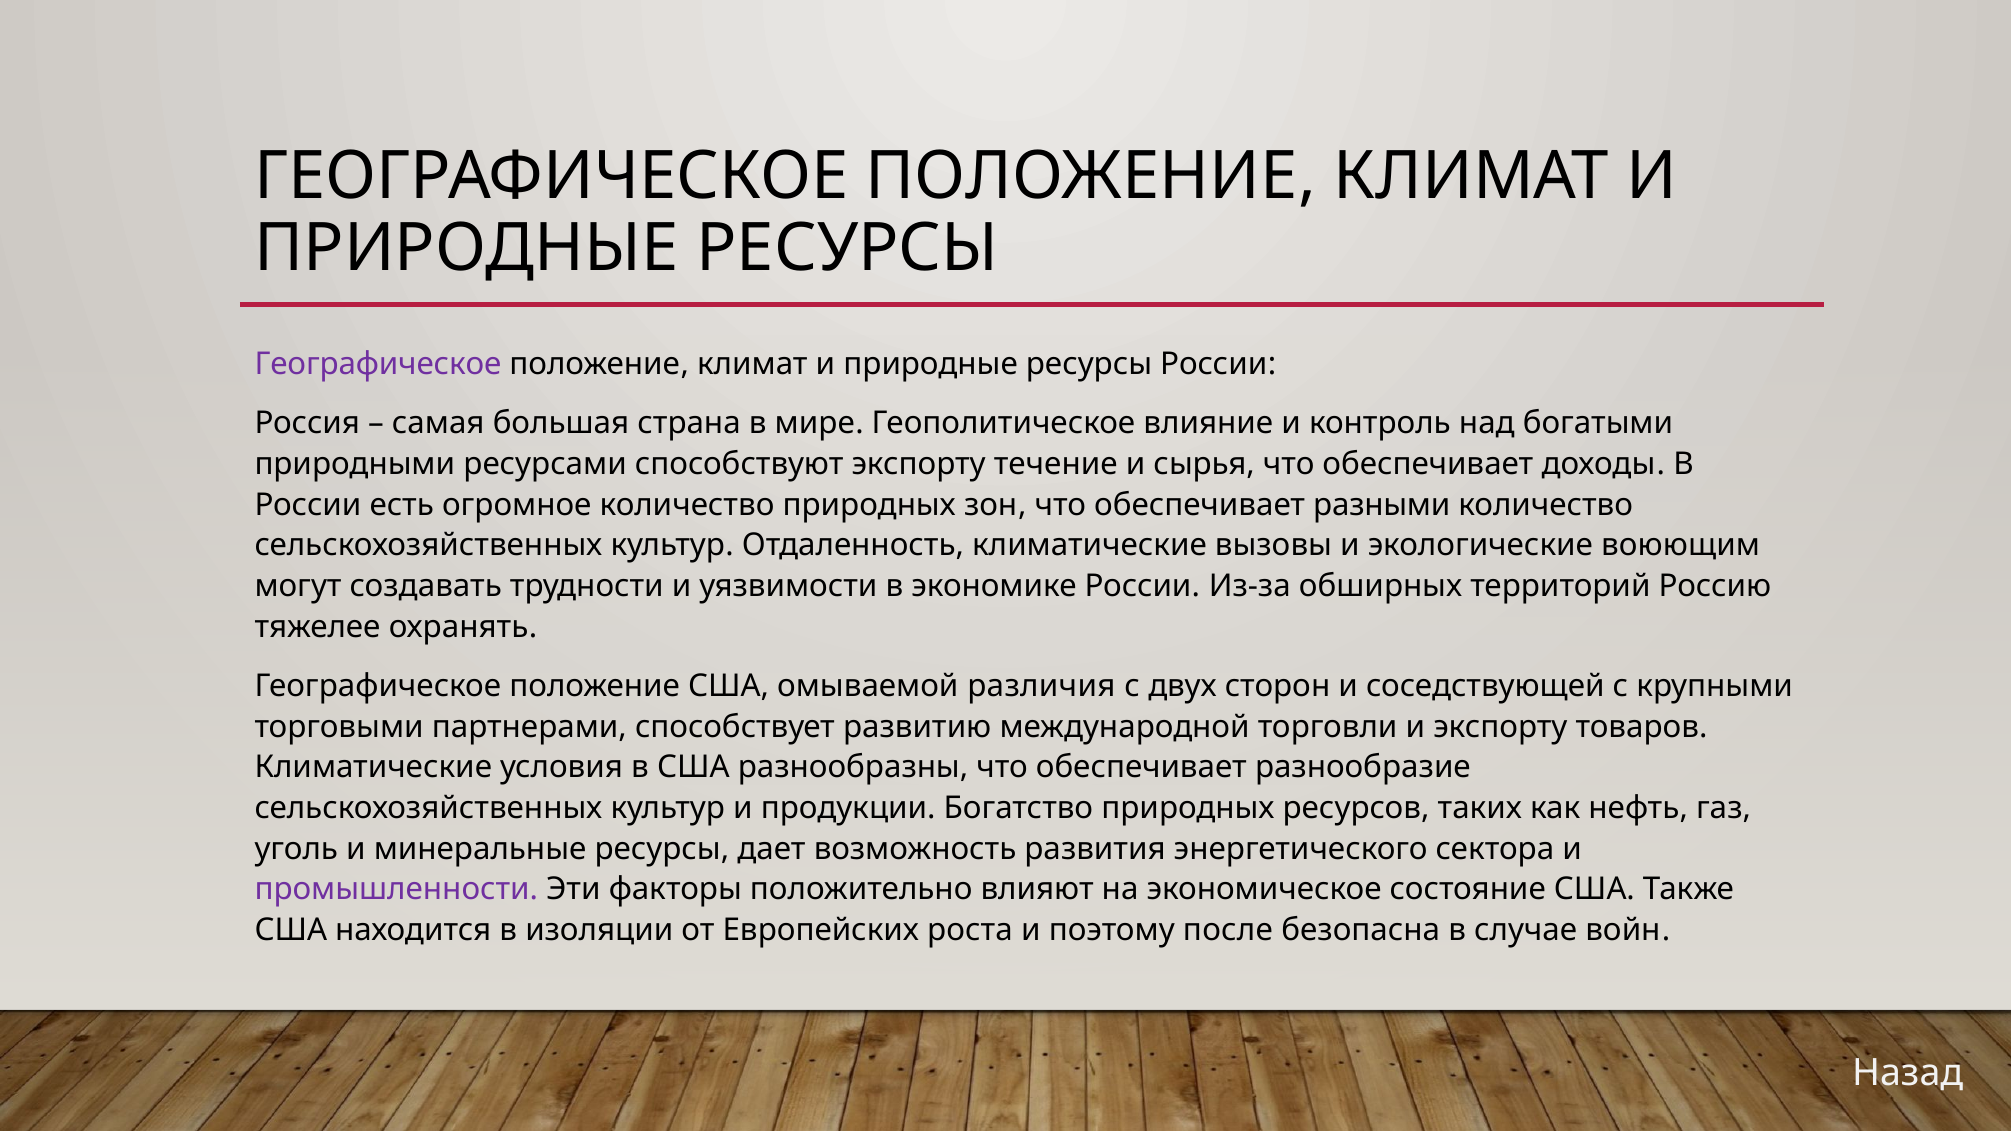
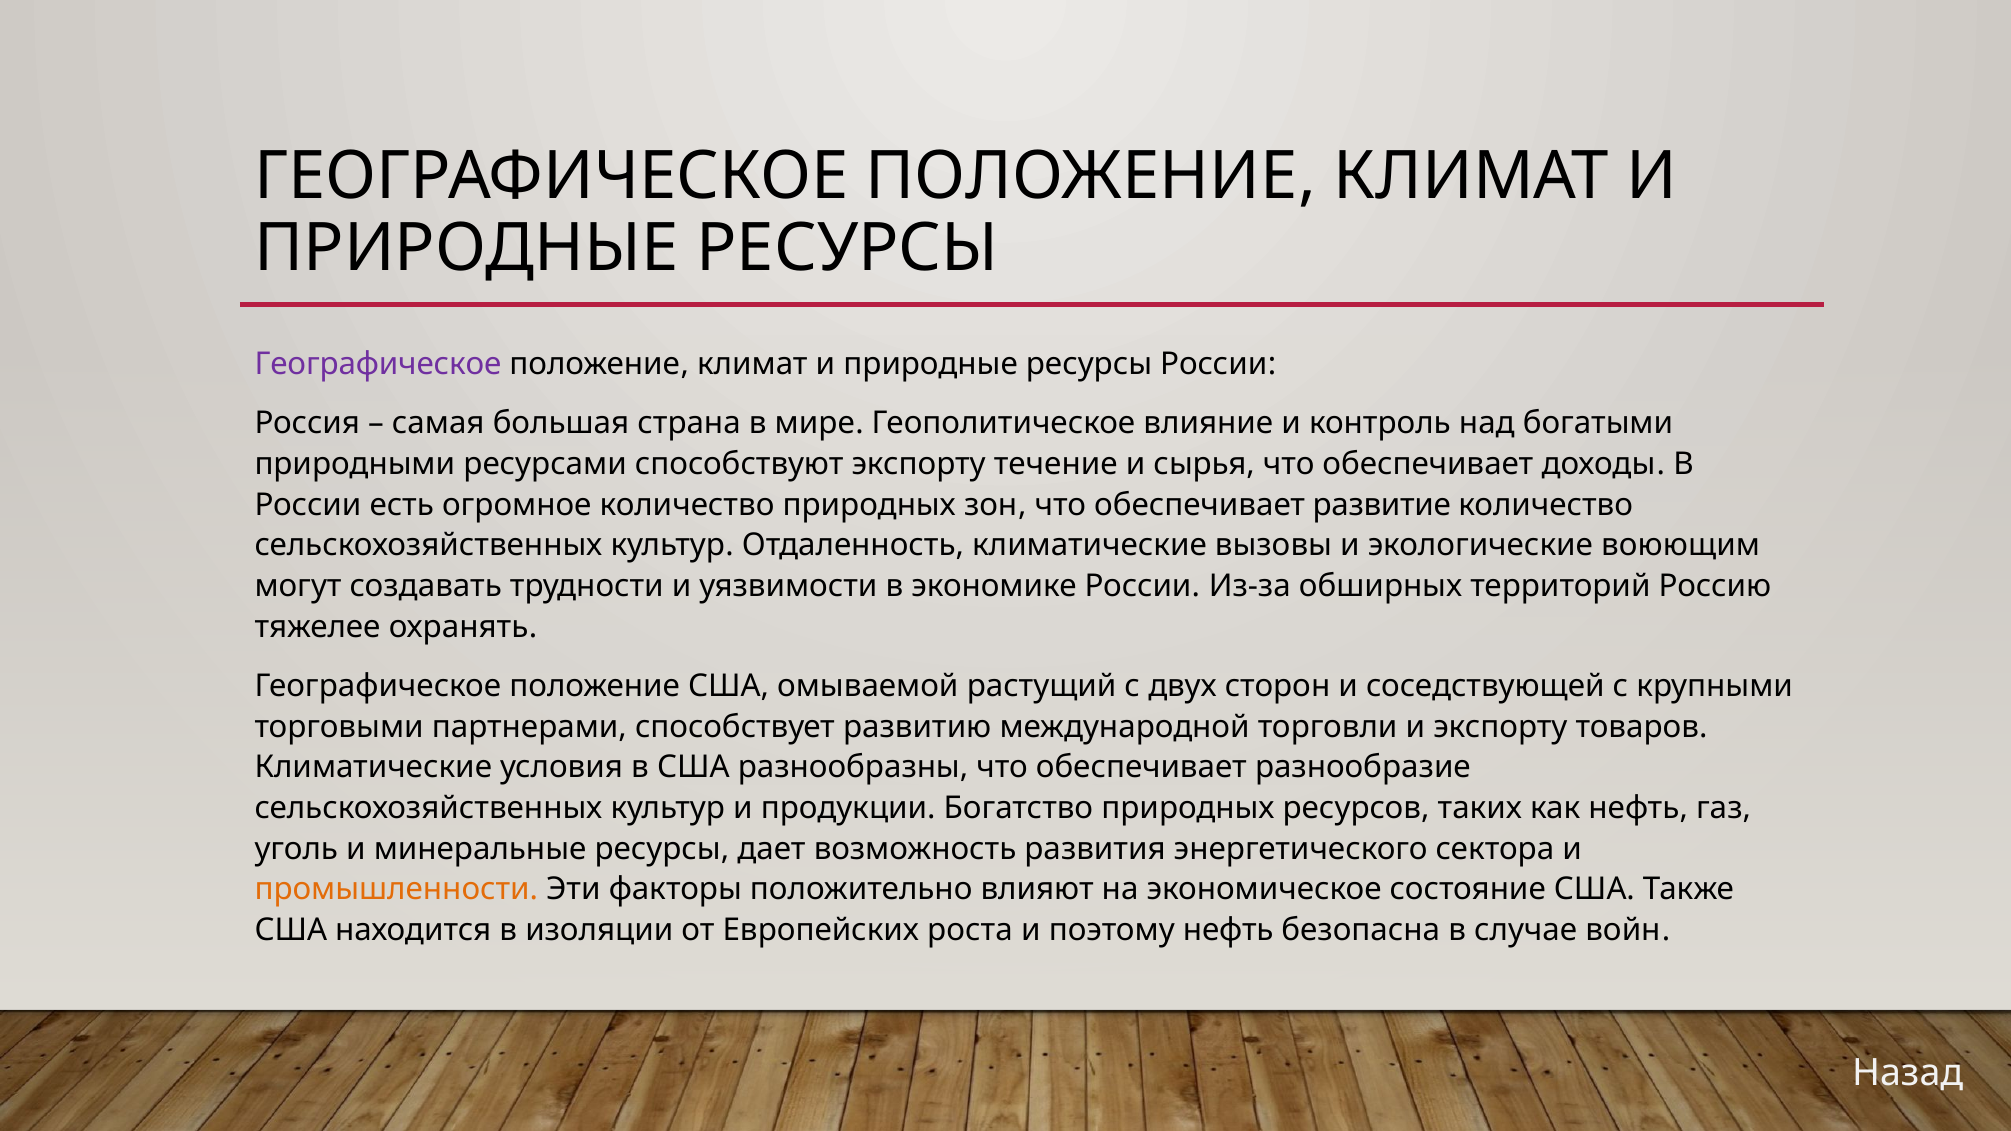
разными: разными -> развитие (1382, 505)
различия: различия -> растущий (1042, 686)
промышленности colour: purple -> orange (396, 890)
поэтому после: после -> нефть (1228, 930)
